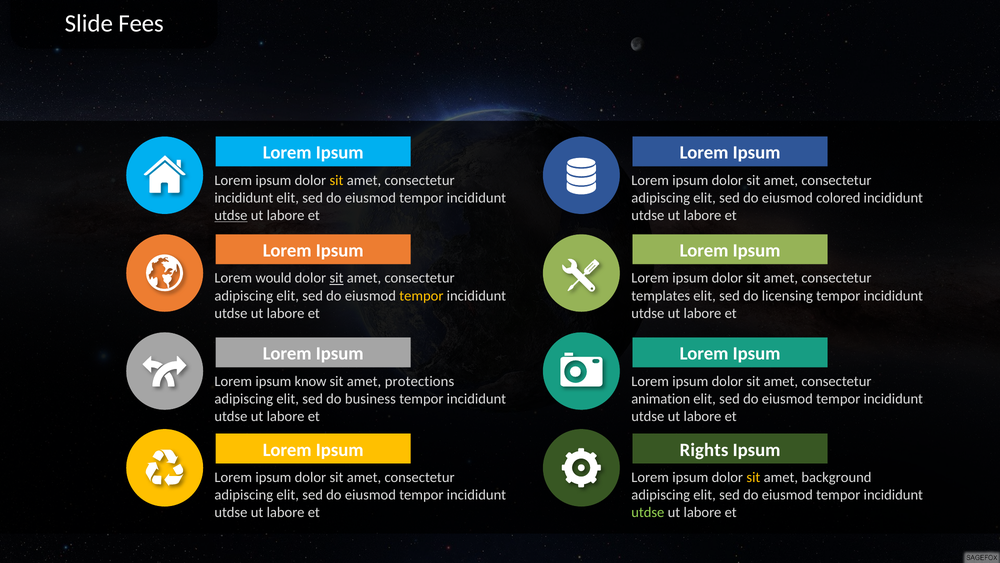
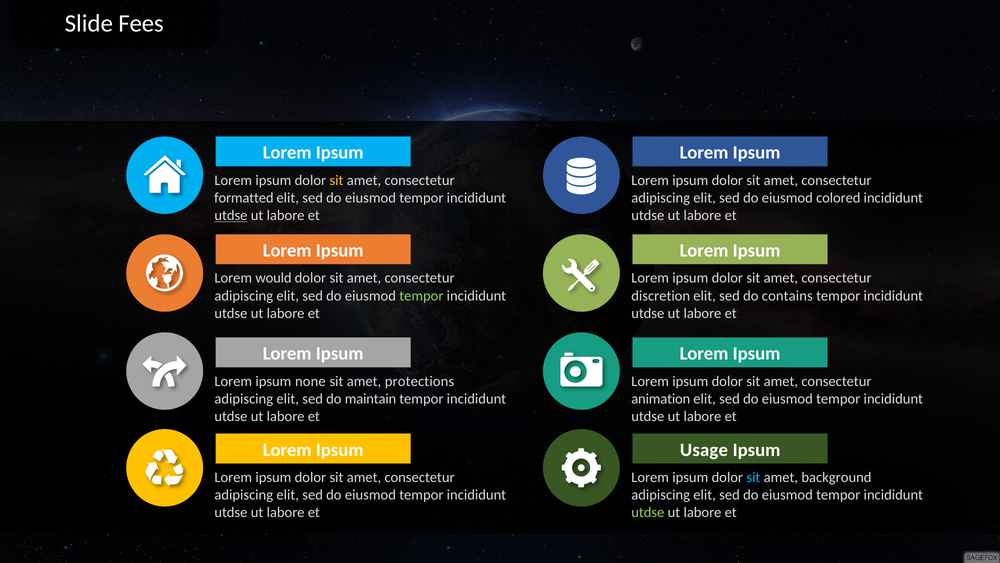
incididunt: incididunt -> formatted (244, 198)
sit underline: present -> none (336, 278)
tempor colour: yellow -> light green (421, 295)
templates: templates -> discretion (661, 295)
licensing: licensing -> contains (787, 295)
know: know -> none (310, 381)
business: business -> maintain (371, 398)
Rights: Rights -> Usage (704, 449)
sit colour: yellow -> light blue (753, 477)
